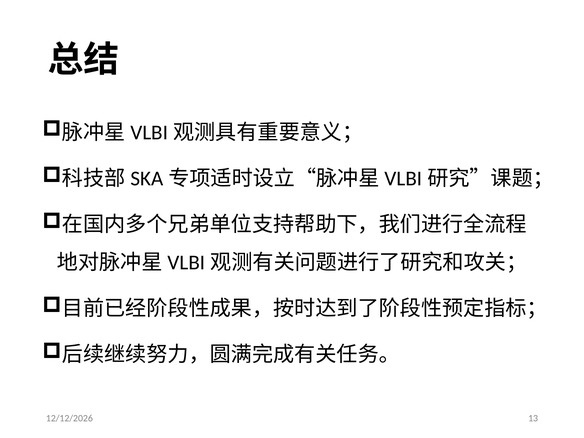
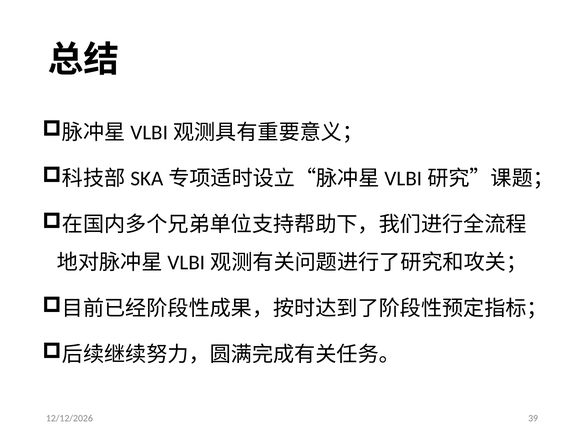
13: 13 -> 39 (533, 418)
